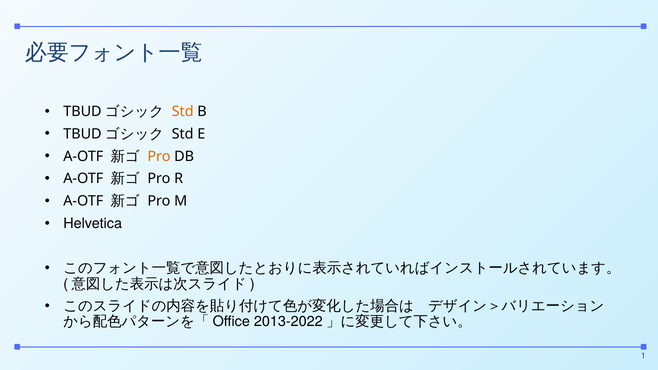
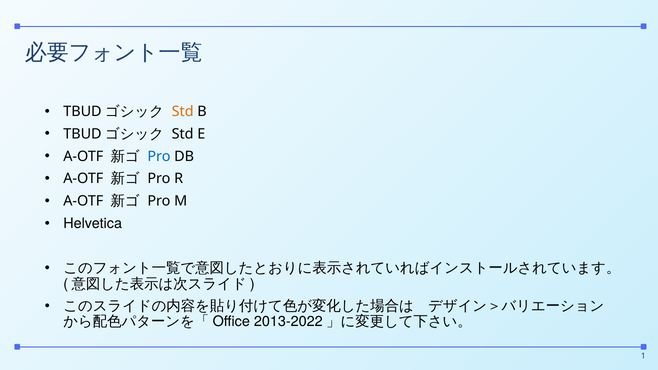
Pro colour: orange -> blue (159, 156)
